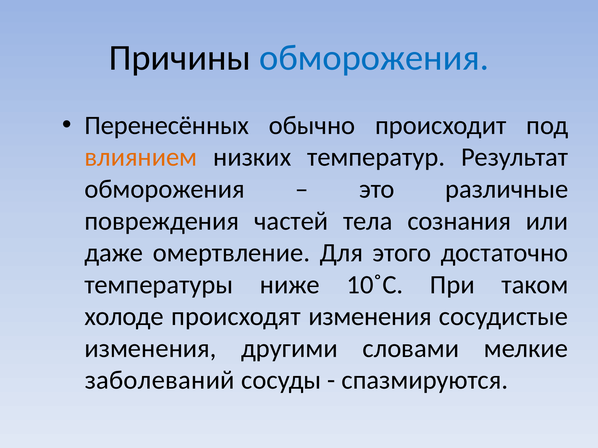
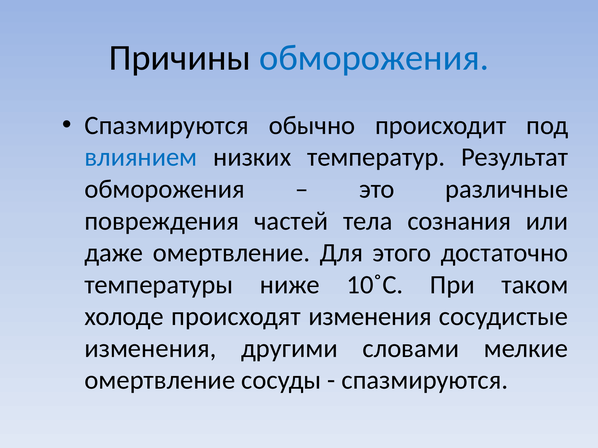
Перенесённых: Перенесённых -> Спазмируются (167, 125)
влиянием colour: orange -> blue (141, 157)
заболеваний: заболеваний -> омертвление (160, 381)
